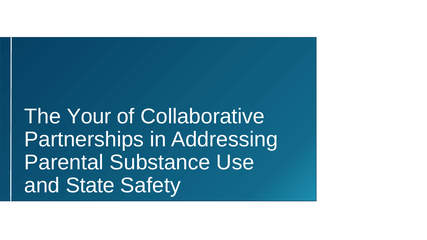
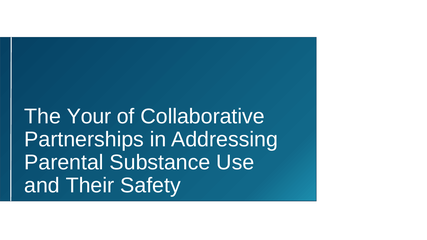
State: State -> Their (90, 186)
